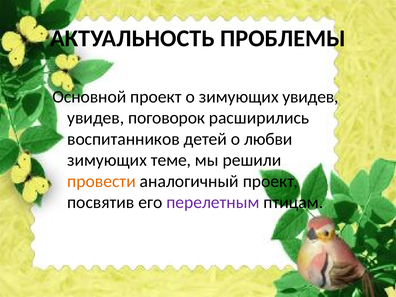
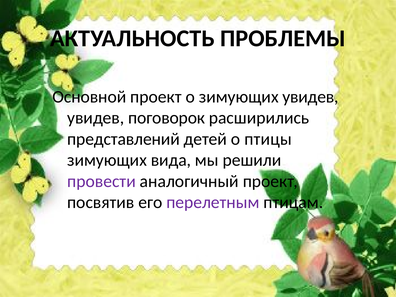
воспитанников: воспитанников -> представлений (123, 139)
любви: любви -> птицы (268, 139)
теме: теме -> вида (171, 160)
провести colour: orange -> purple (101, 181)
